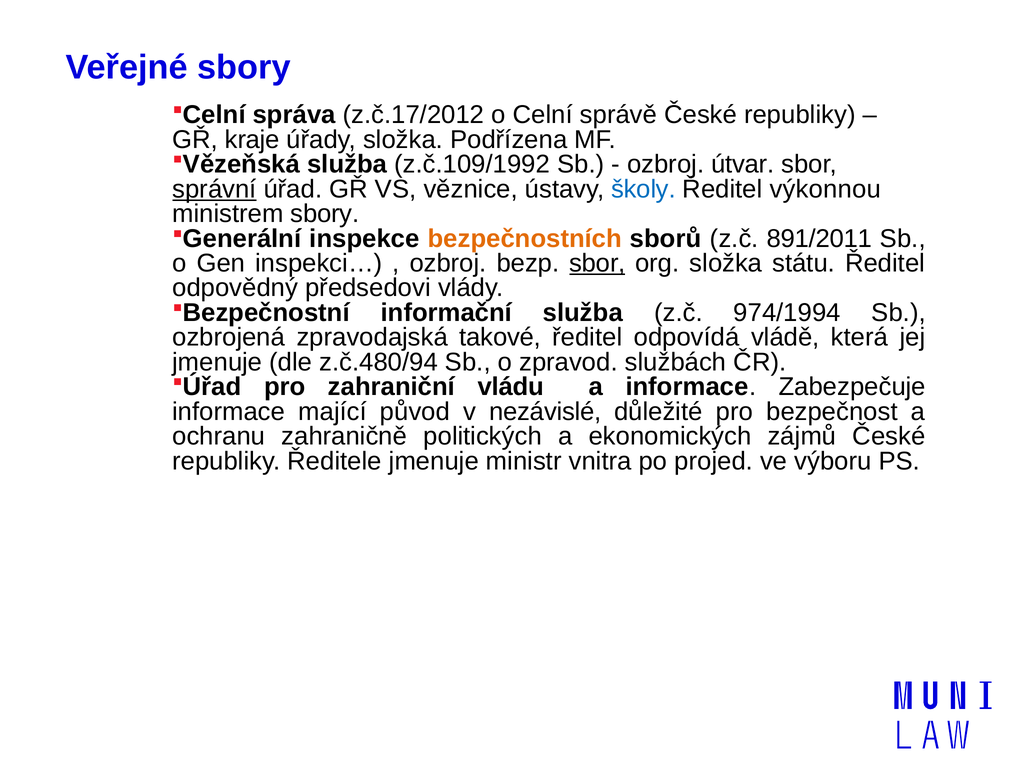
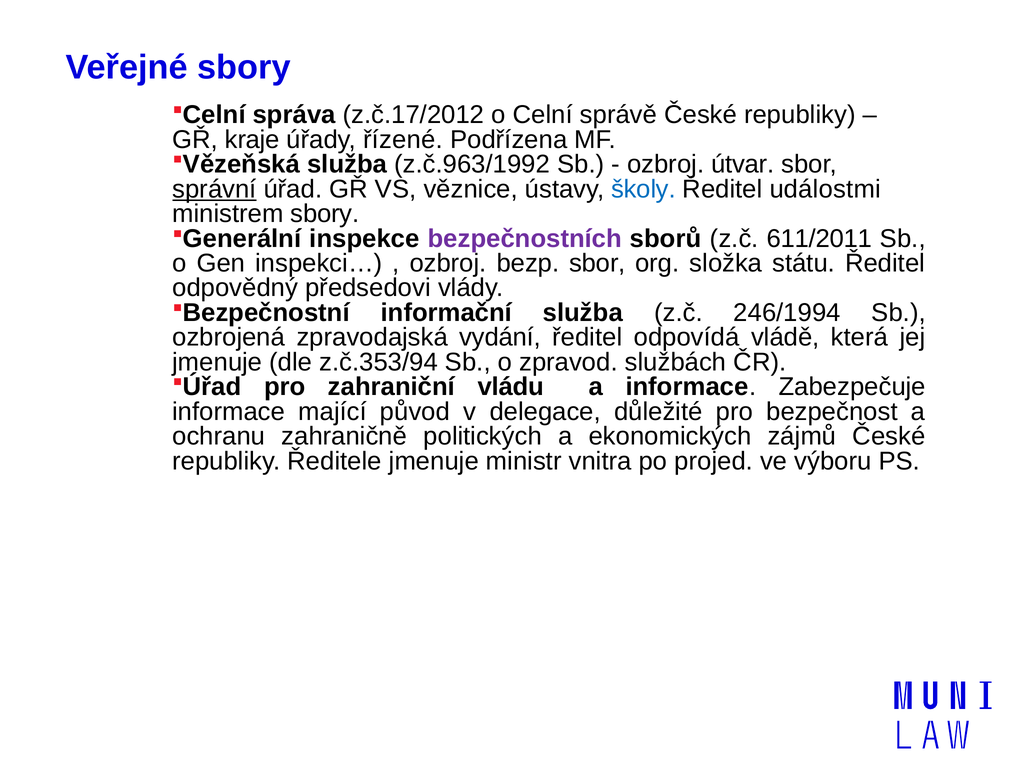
úřady složka: složka -> řízené (403, 140)
z.č.109/1992: z.č.109/1992 -> z.č.963/1992 (472, 164)
výkonnou: výkonnou -> událostmi (825, 189)
bezpečnostních colour: orange -> purple (525, 238)
891/2011: 891/2011 -> 611/2011 (819, 238)
sbor underline: present -> none (597, 263)
974/1994: 974/1994 -> 246/1994 (787, 313)
takové: takové -> vydání (500, 337)
z.č.480/94: z.č.480/94 -> z.č.353/94 (379, 362)
nezávislé: nezávislé -> delegace (545, 411)
